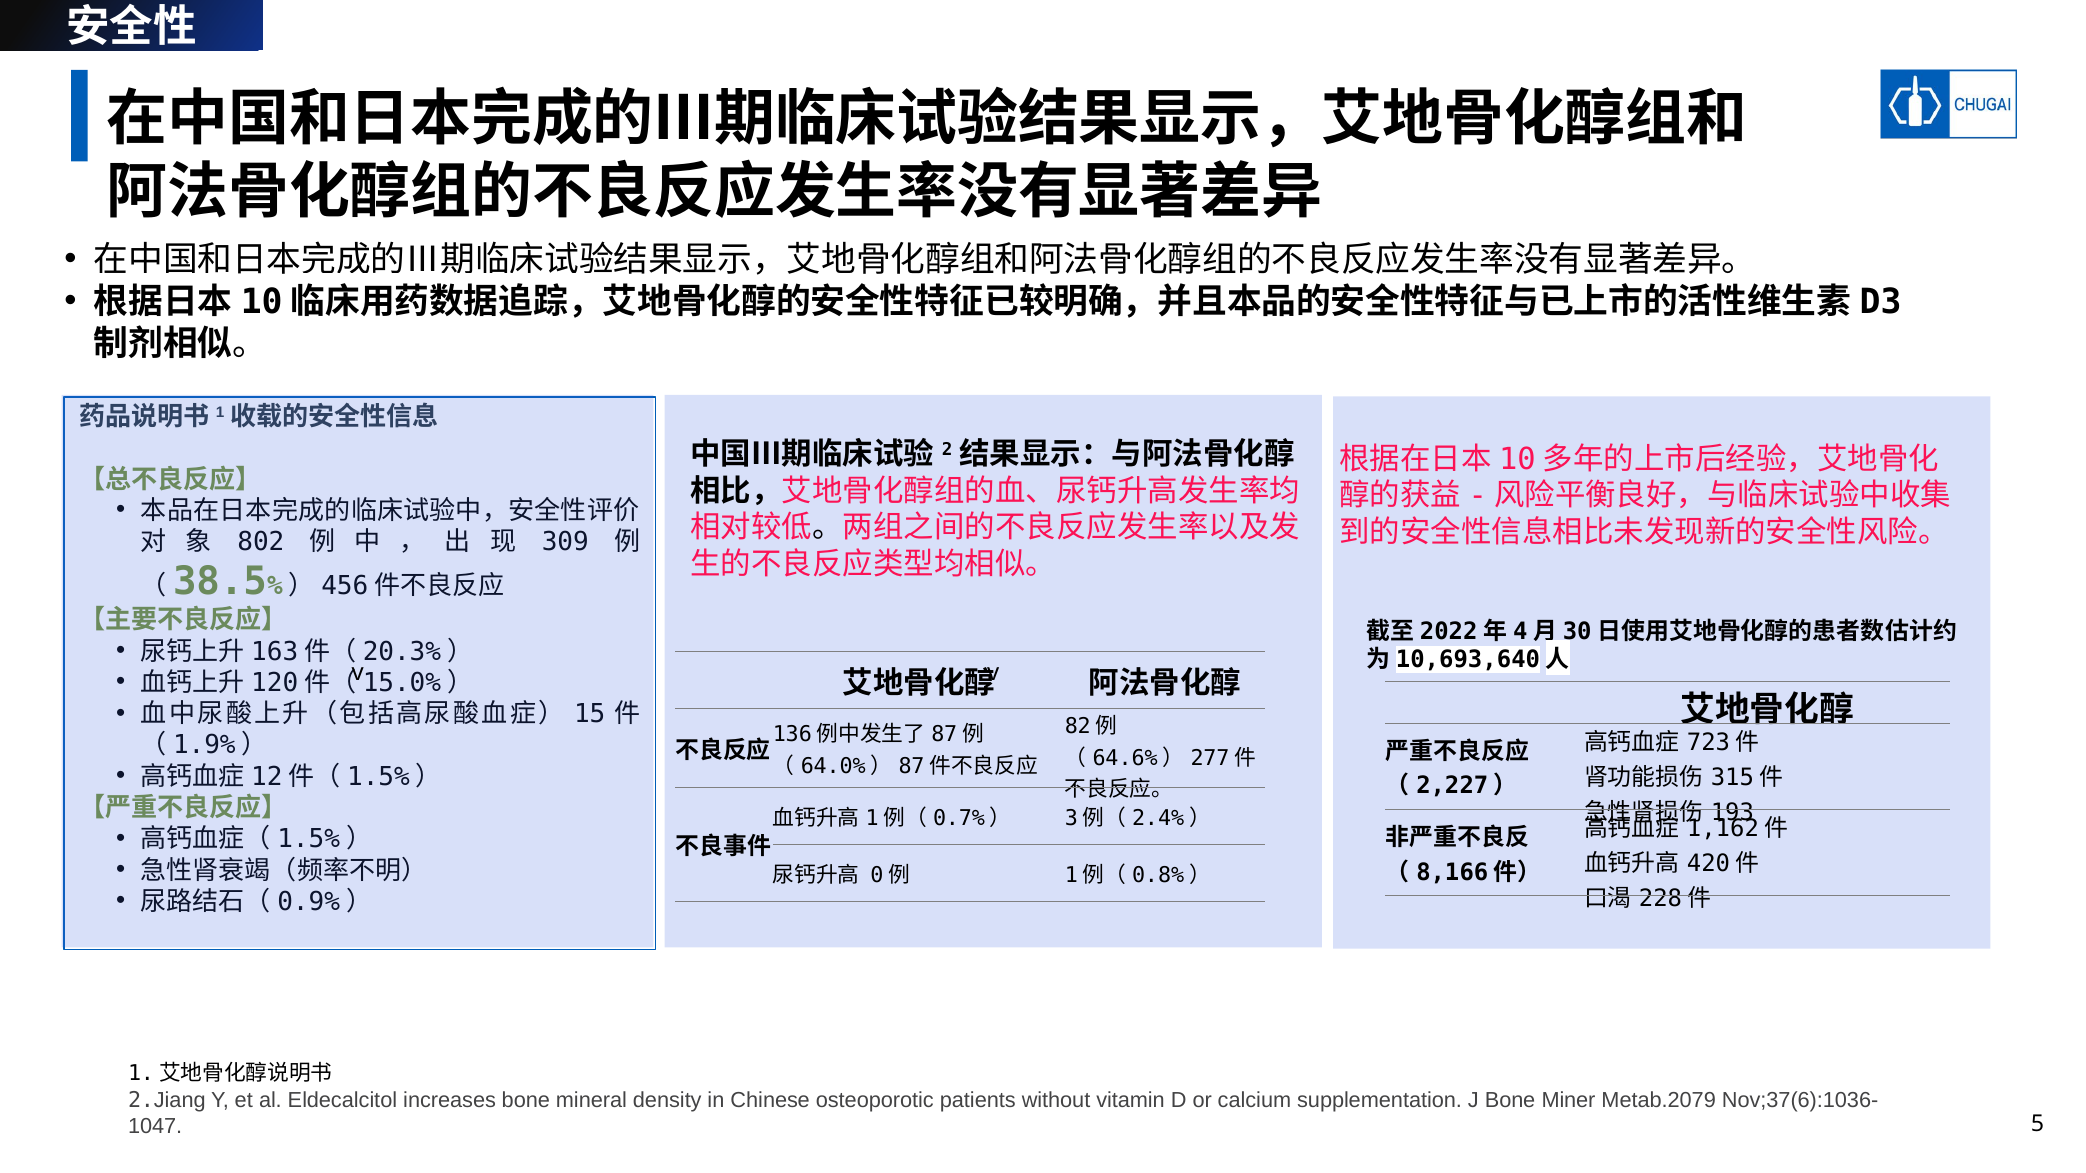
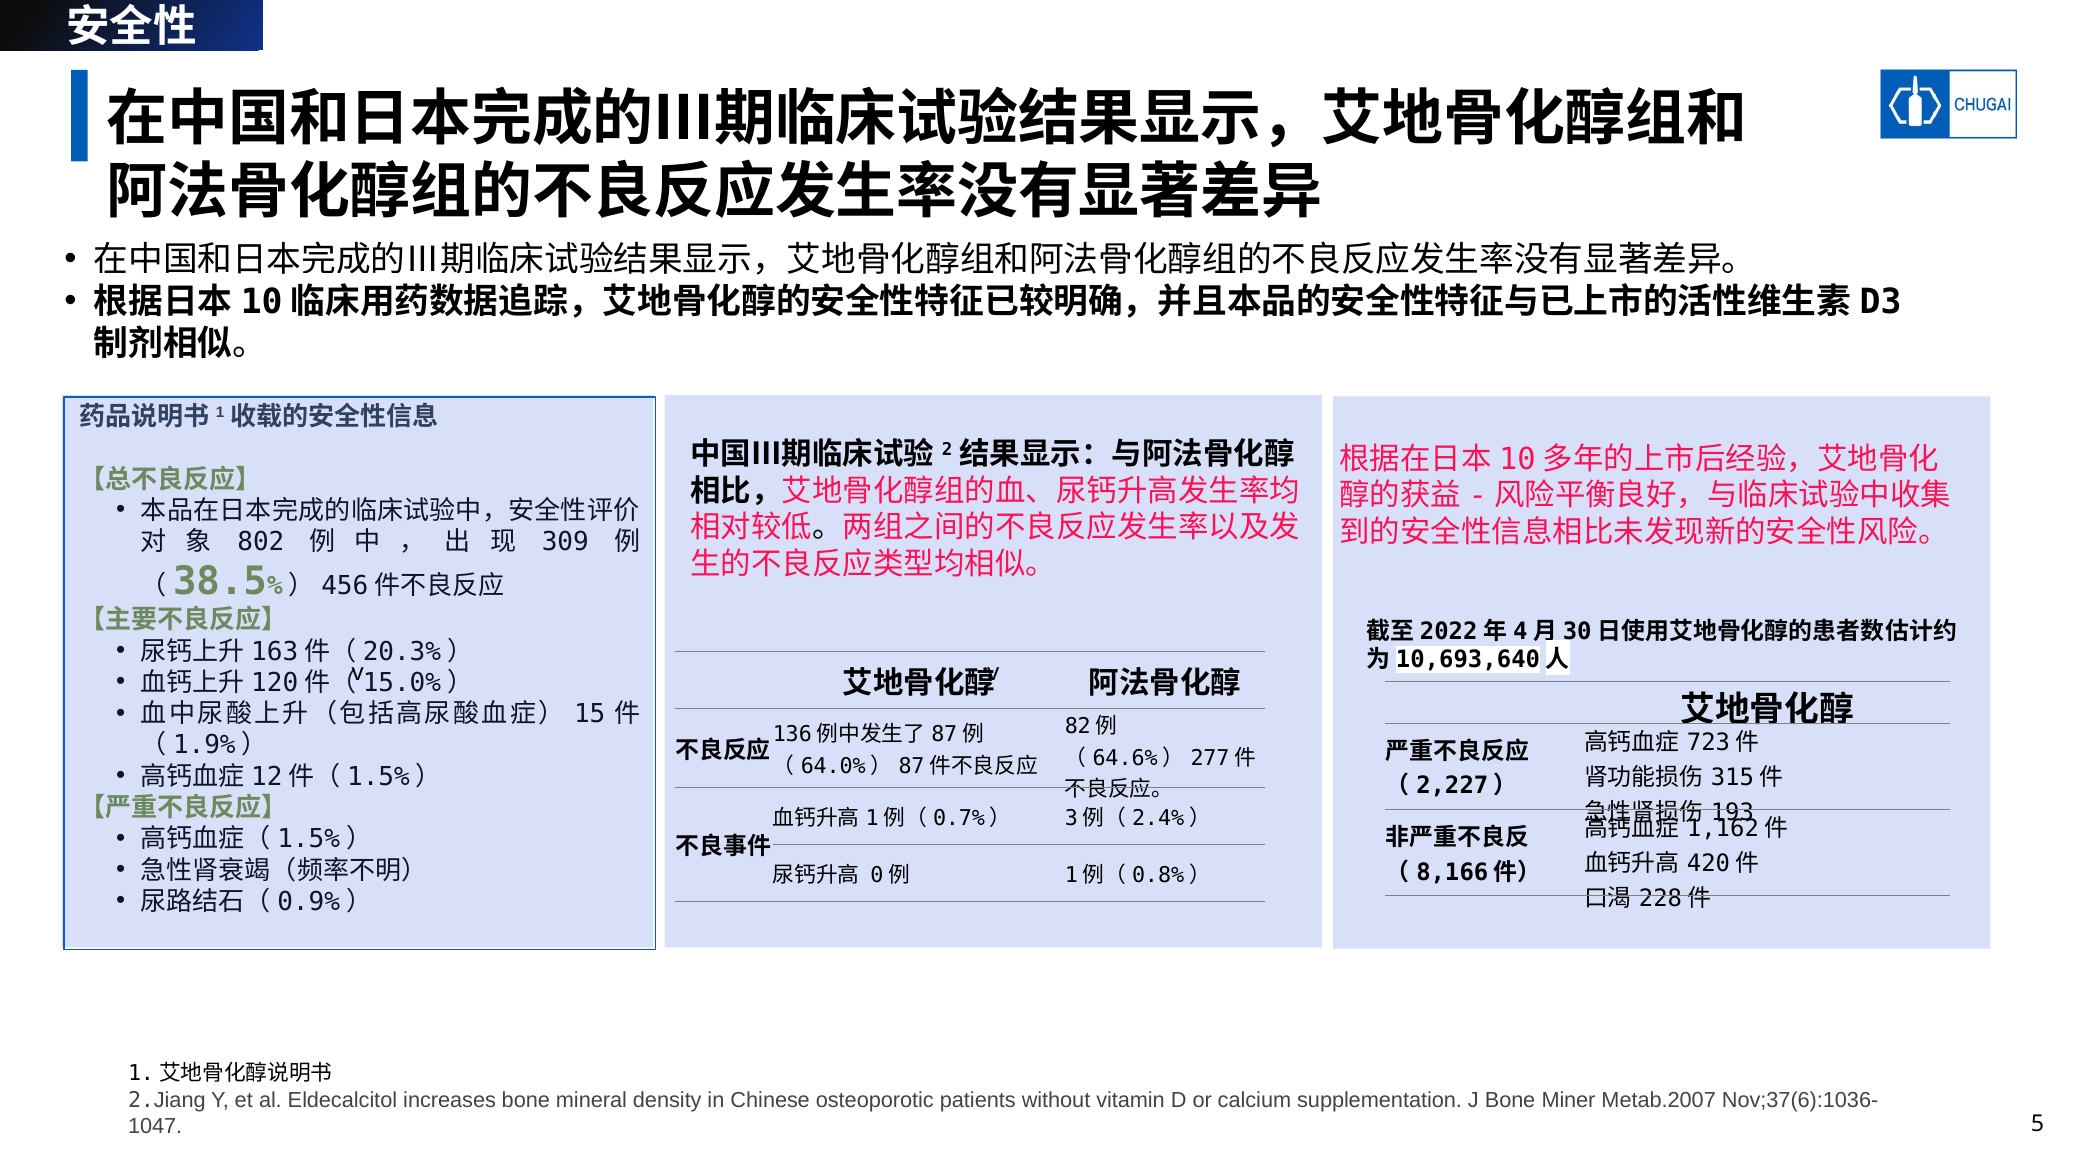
Metab.2079: Metab.2079 -> Metab.2007 (1659, 1100)
